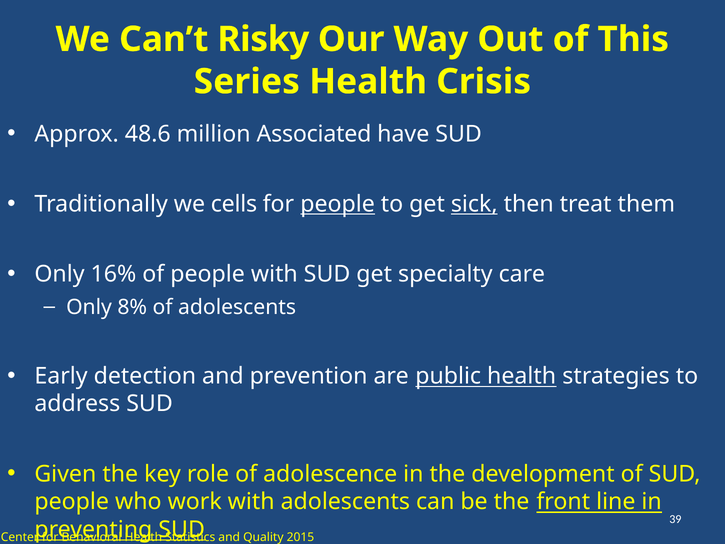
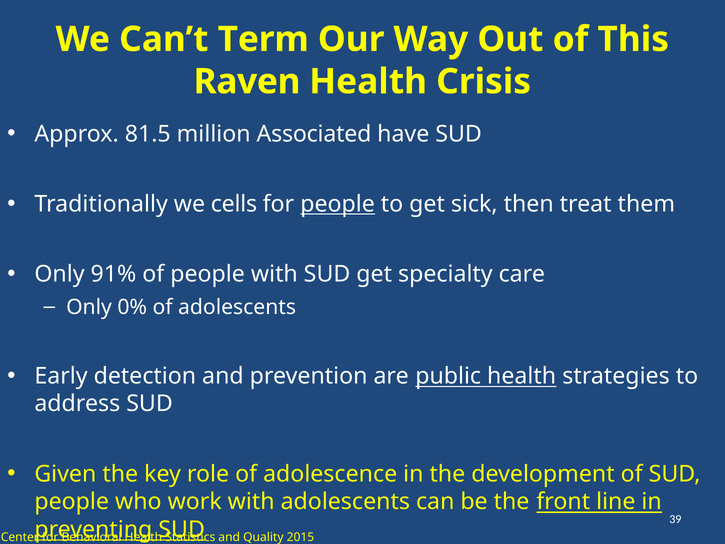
Risky: Risky -> Term (263, 39)
Series: Series -> Raven (247, 82)
48.6: 48.6 -> 81.5 (148, 134)
sick underline: present -> none (474, 204)
16%: 16% -> 91% (113, 274)
8%: 8% -> 0% (132, 307)
